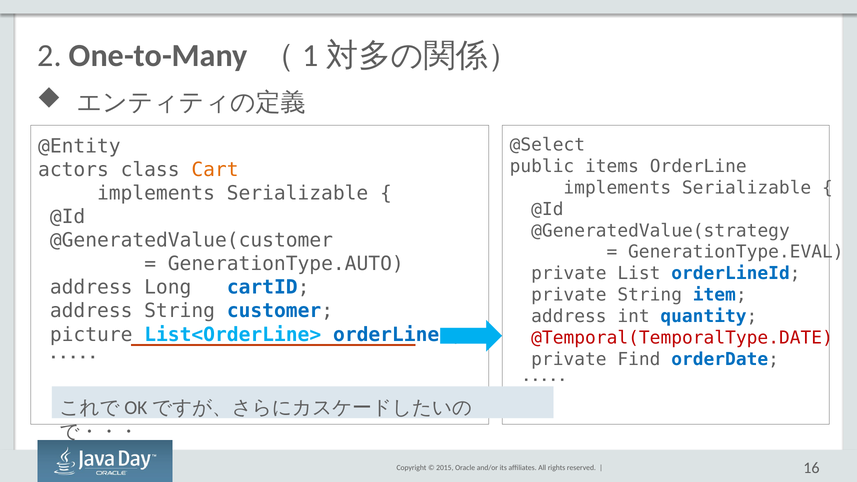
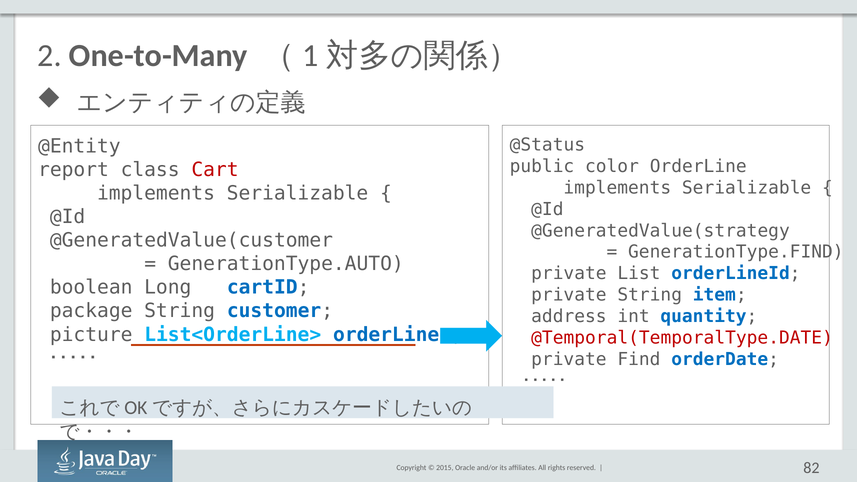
@Select: @Select -> @Status (547, 145)
items: items -> color (612, 166)
actors: actors -> report (73, 170)
Cart colour: orange -> red (215, 170)
GenerationType.EVAL: GenerationType.EVAL -> GenerationType.FIND (736, 252)
address: address -> boolean (91, 288)
address: address -> package (91, 311)
16: 16 -> 82 (811, 468)
